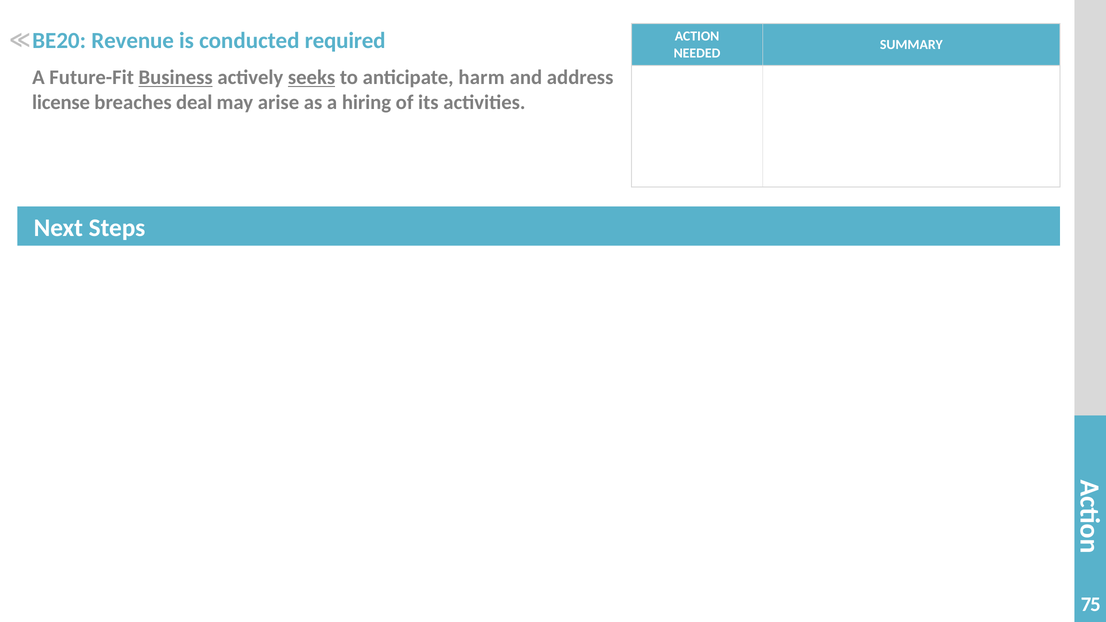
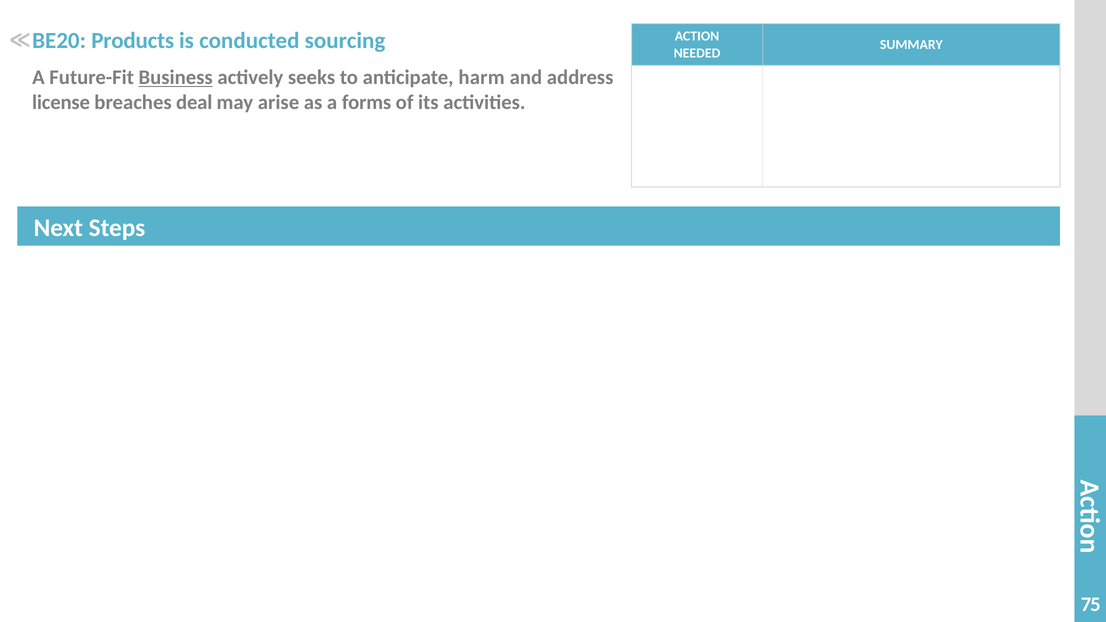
Revenue: Revenue -> Products (133, 40)
required: required -> sourcing (345, 40)
seeks underline: present -> none (312, 78)
hiring: hiring -> forms (367, 102)
